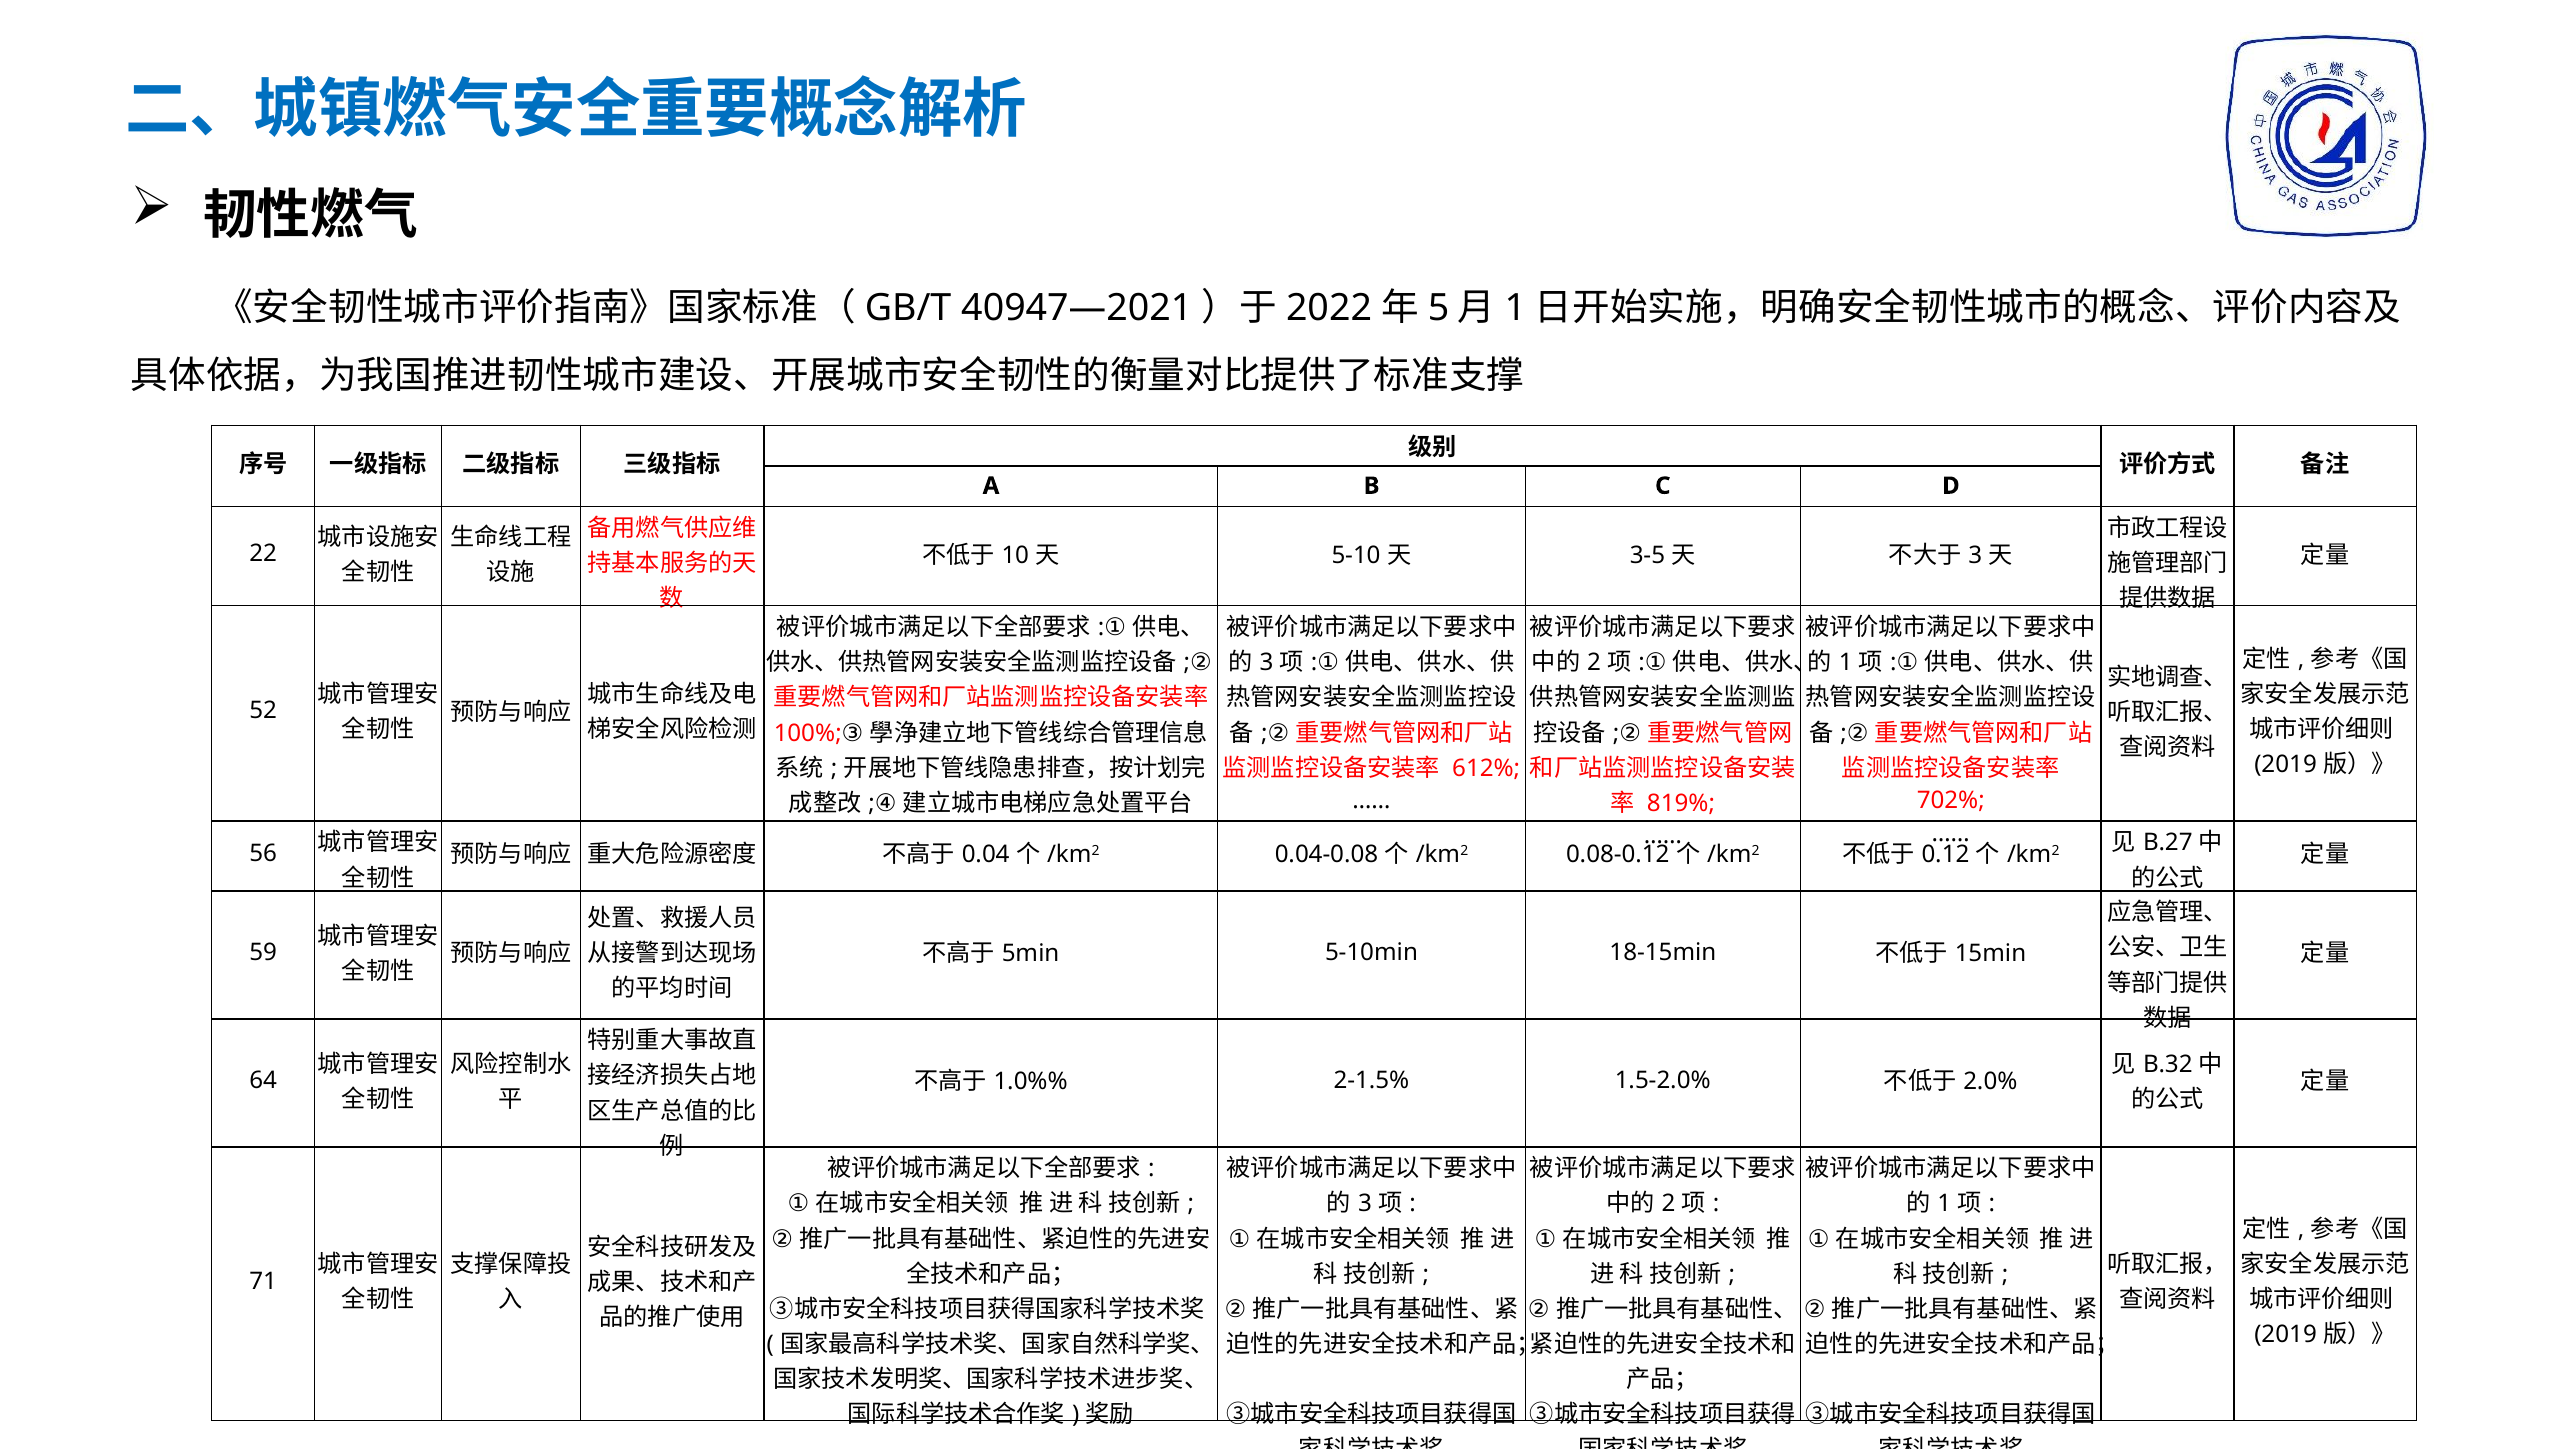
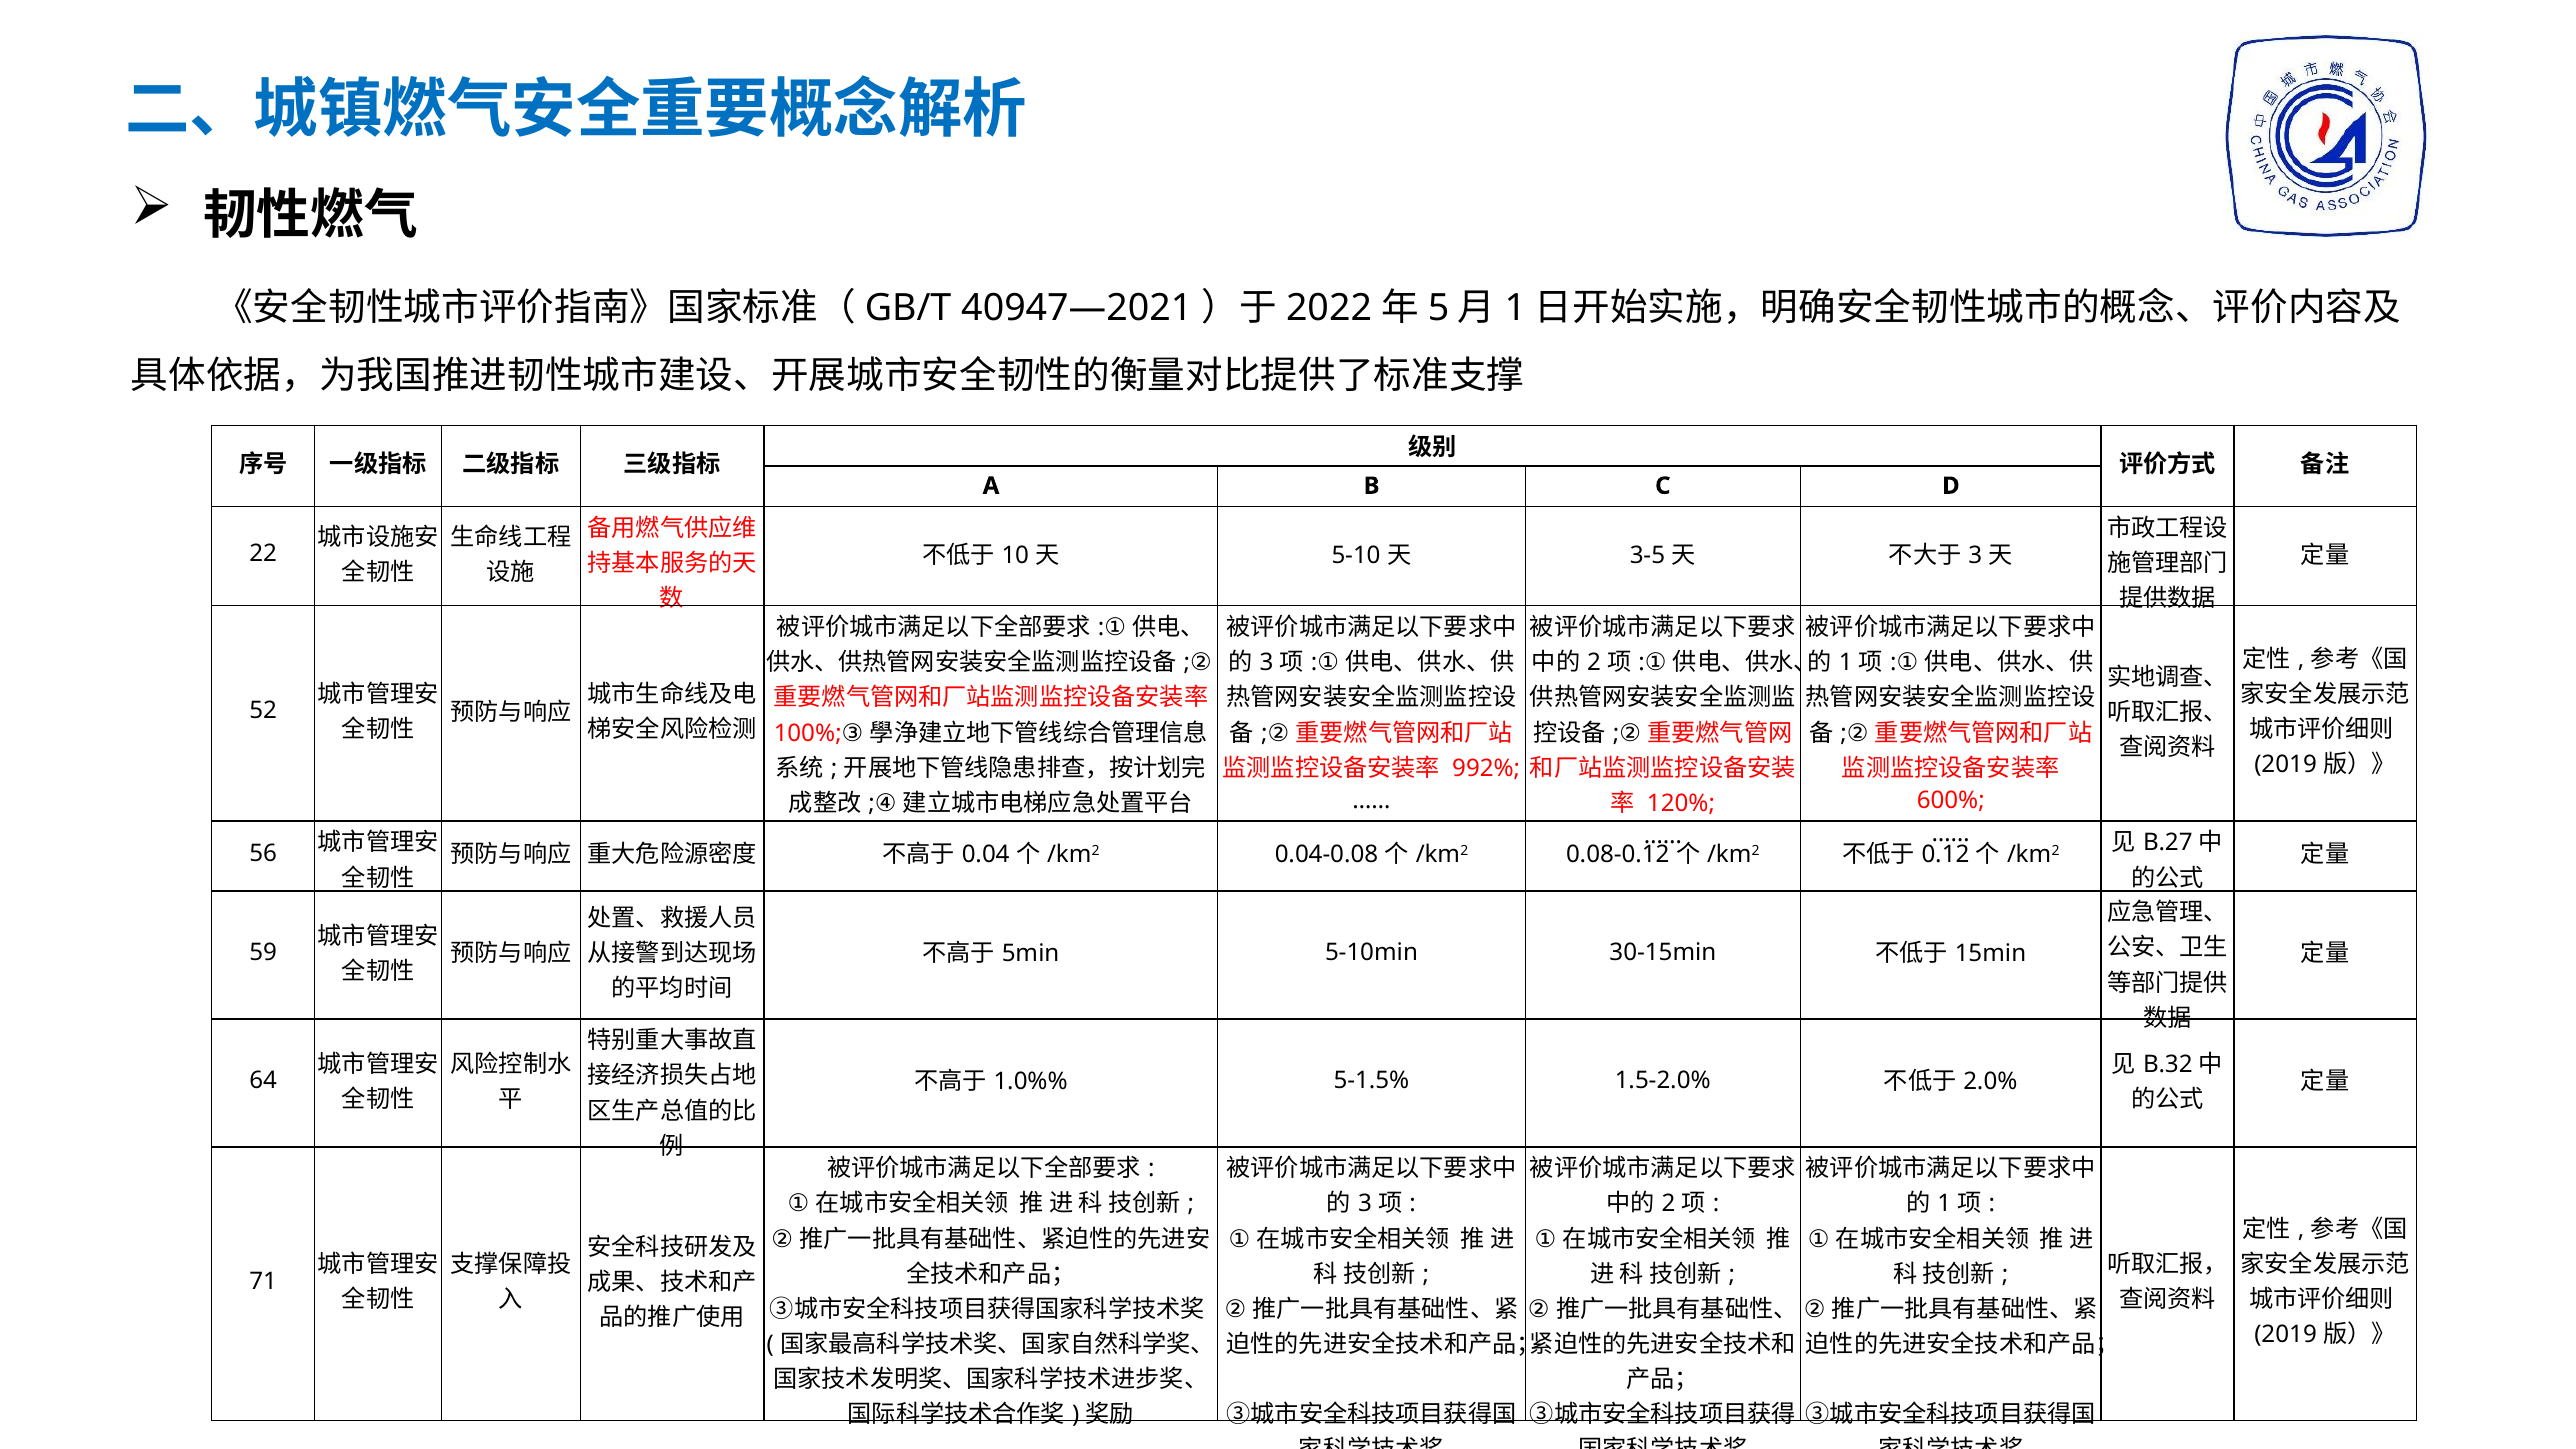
612%: 612% -> 992% (1486, 768)
819%: 819% -> 120% (1681, 803)
702%: 702% -> 600% (1951, 801)
18-15min: 18-15min -> 30-15min (1663, 952)
2-1.5%: 2-1.5% -> 5-1.5% (1371, 1080)
